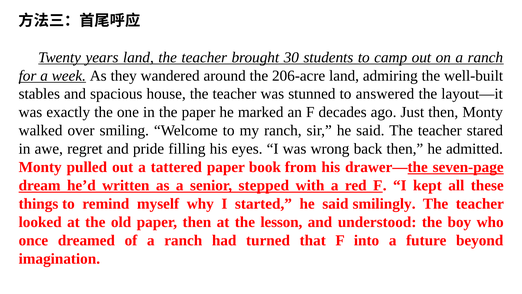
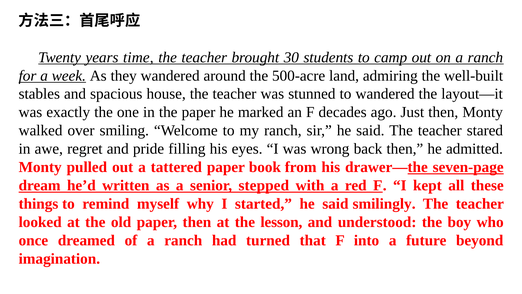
years land: land -> time (138, 57)
206-acre: 206-acre -> 500-acre (299, 76)
to answered: answered -> wandered (385, 94)
